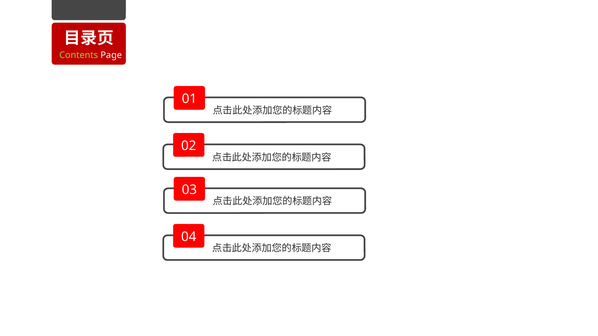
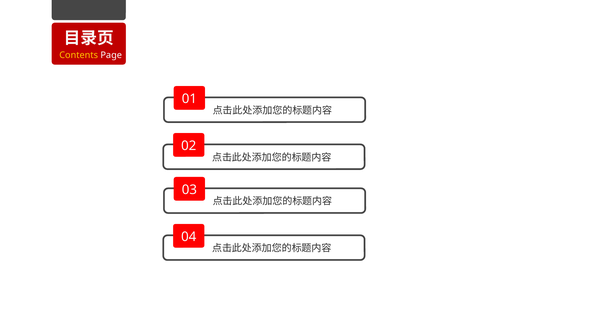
Contents colour: light green -> yellow (79, 55)
